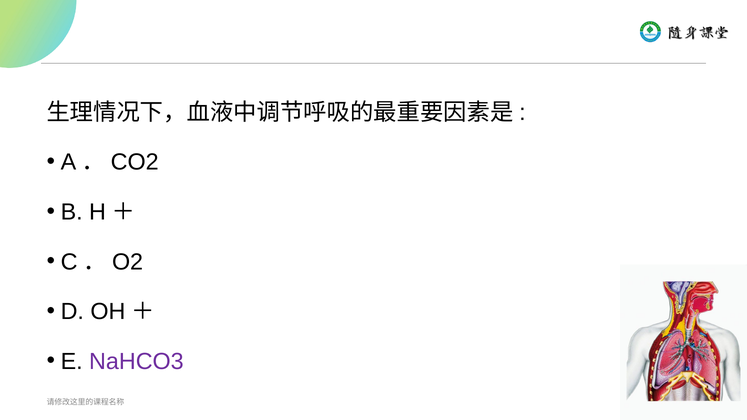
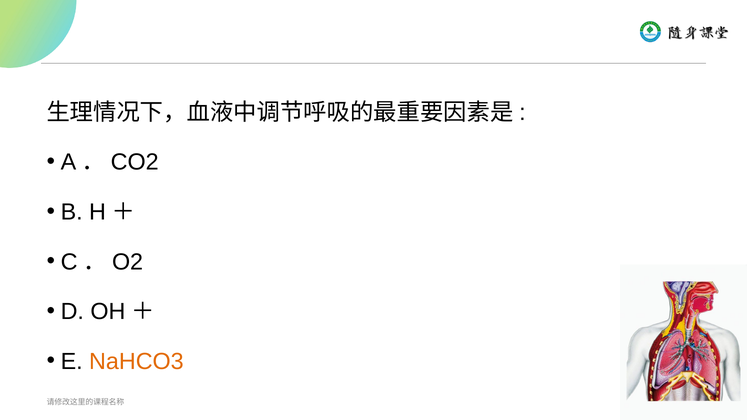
NaHCO3 colour: purple -> orange (136, 362)
